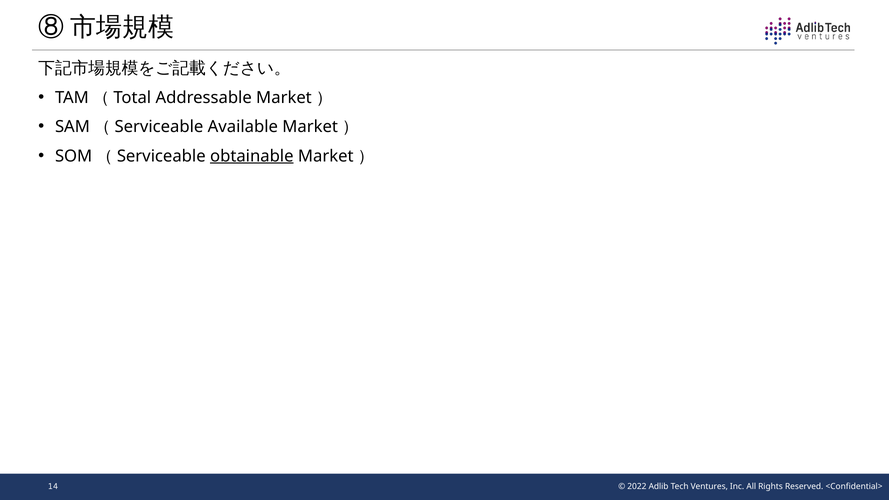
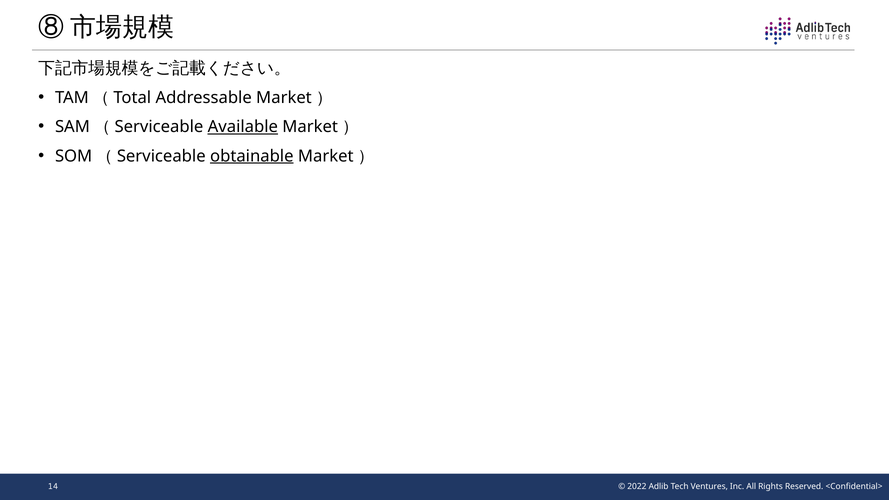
Available underline: none -> present (243, 127)
